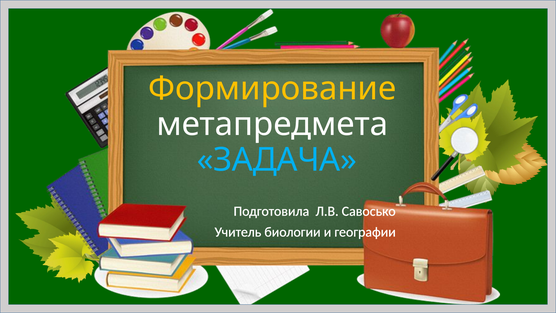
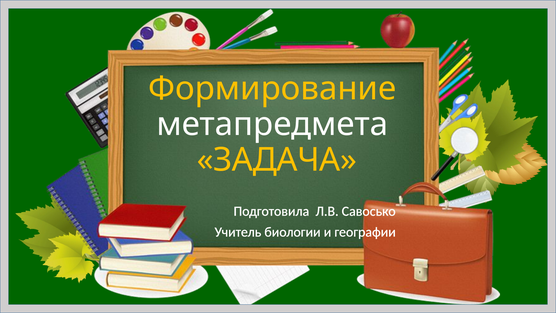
ЗАДАЧА colour: light blue -> yellow (277, 160)
